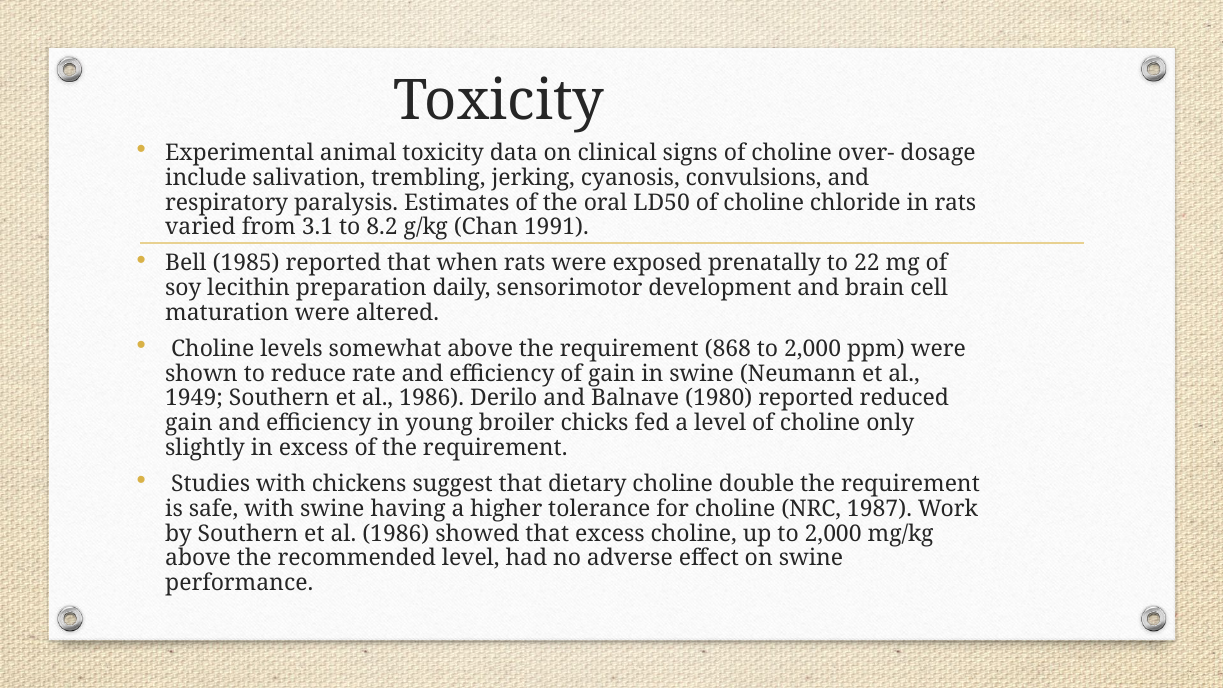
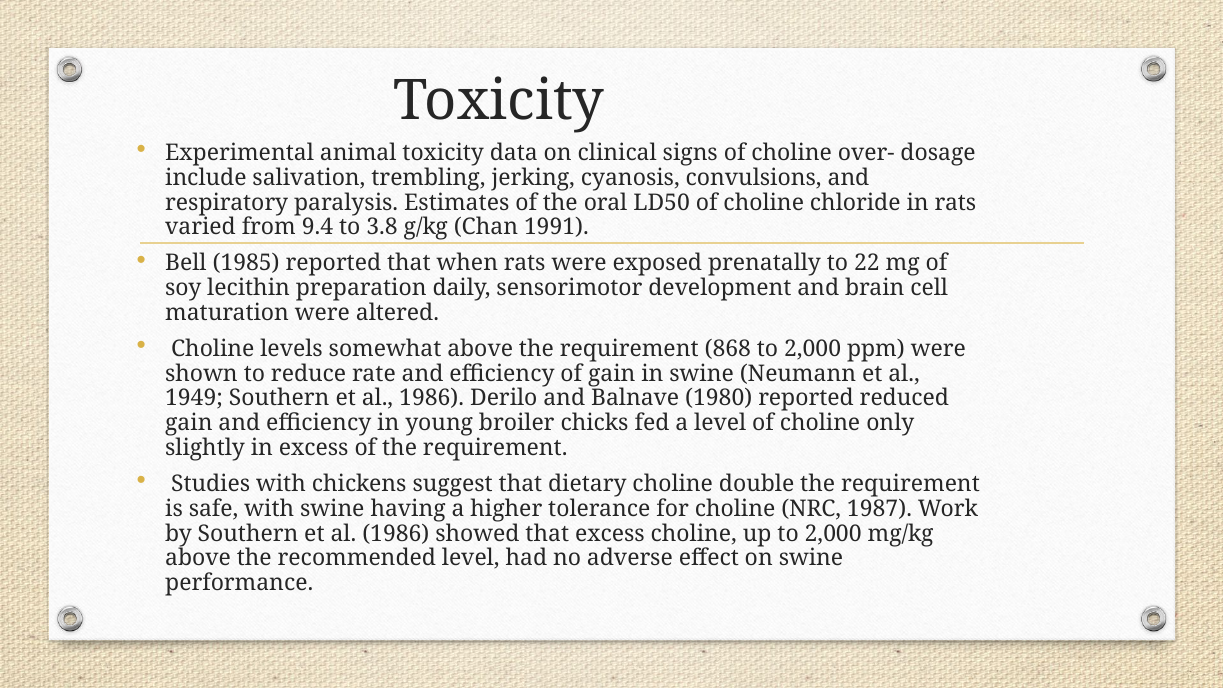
3.1: 3.1 -> 9.4 (317, 227)
8.2: 8.2 -> 3.8 (382, 227)
